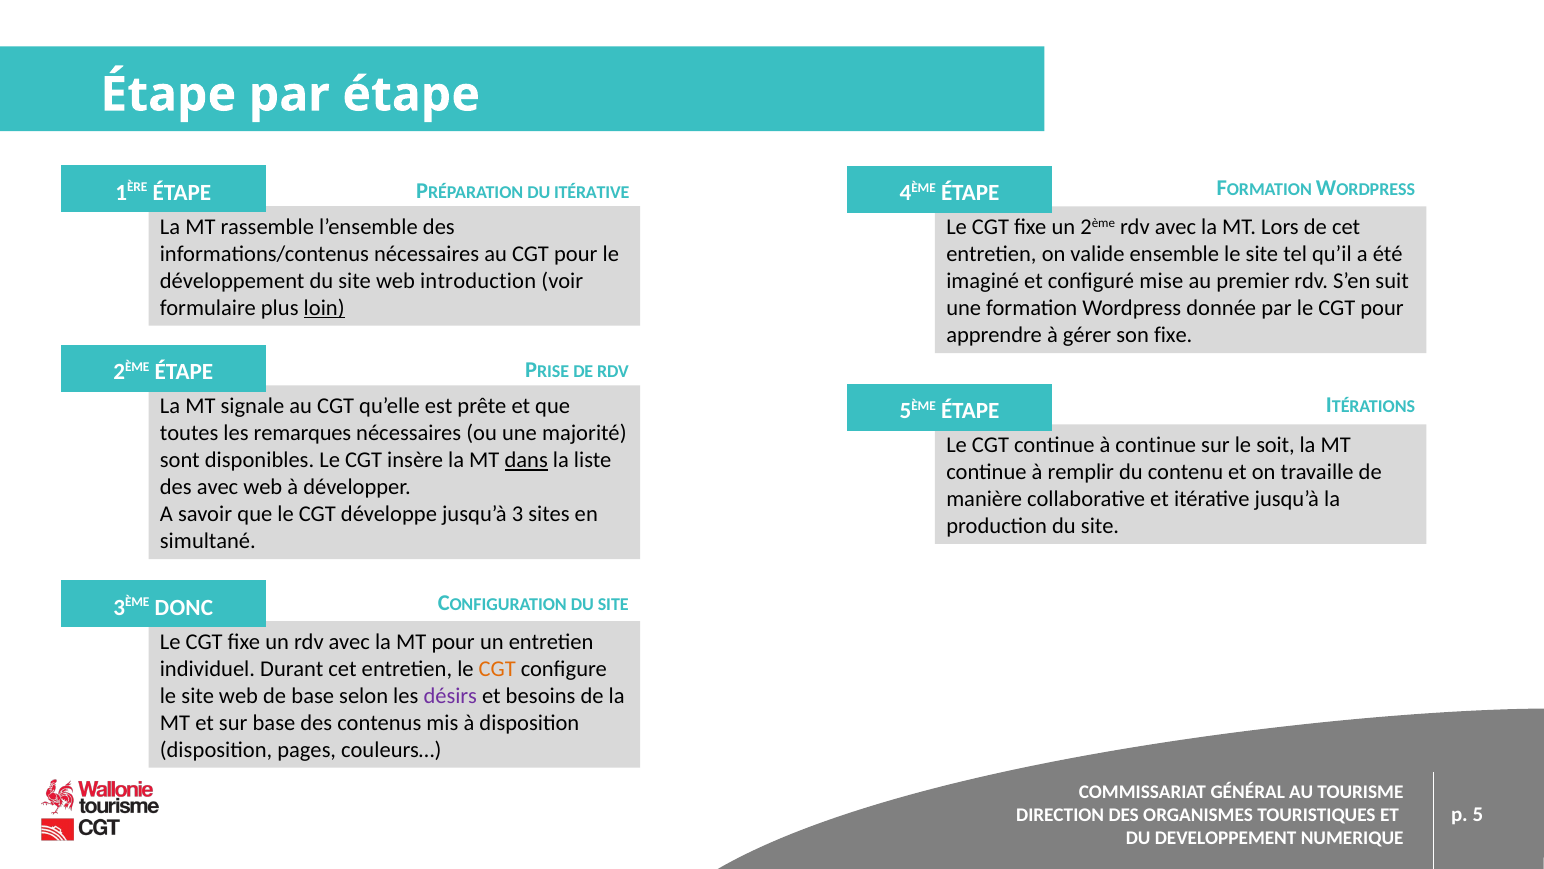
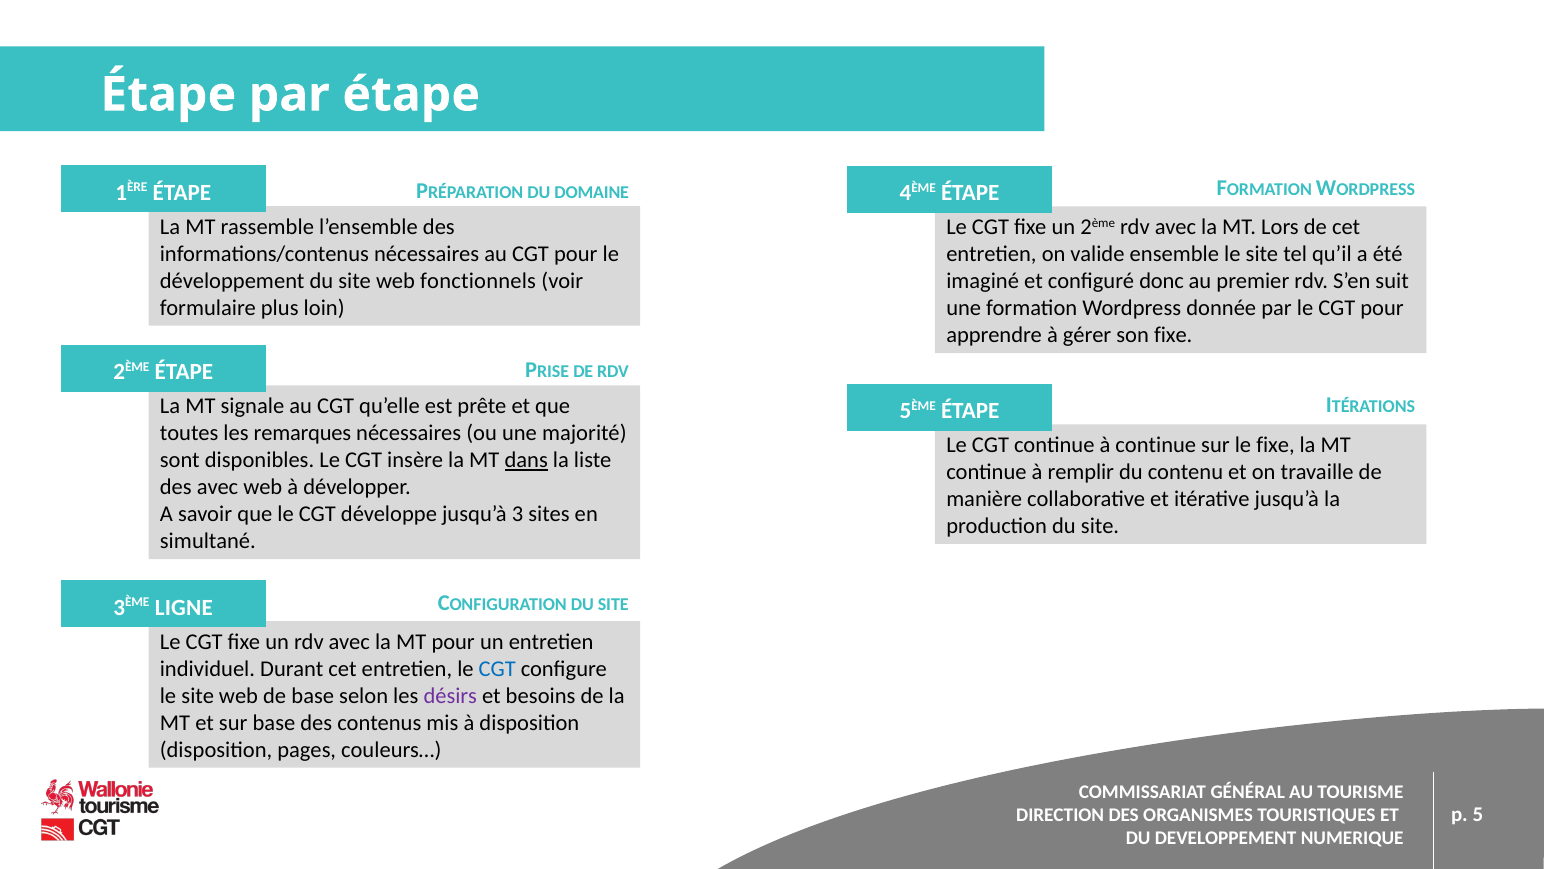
DU ITÉRATIVE: ITÉRATIVE -> DOMAINE (592, 193)
introduction: introduction -> fonctionnels (478, 281)
mise: mise -> donc (1162, 281)
loin underline: present -> none (324, 308)
le soit: soit -> fixe (1275, 445)
DONC: DONC -> LIGNE (184, 607)
CGT colour: orange -> blue (497, 669)
